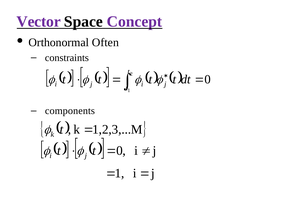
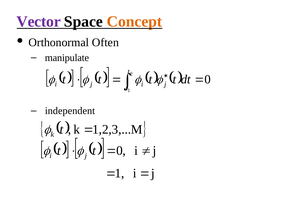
Concept colour: purple -> orange (134, 22)
constraints: constraints -> manipulate (67, 58)
components: components -> independent (70, 111)
